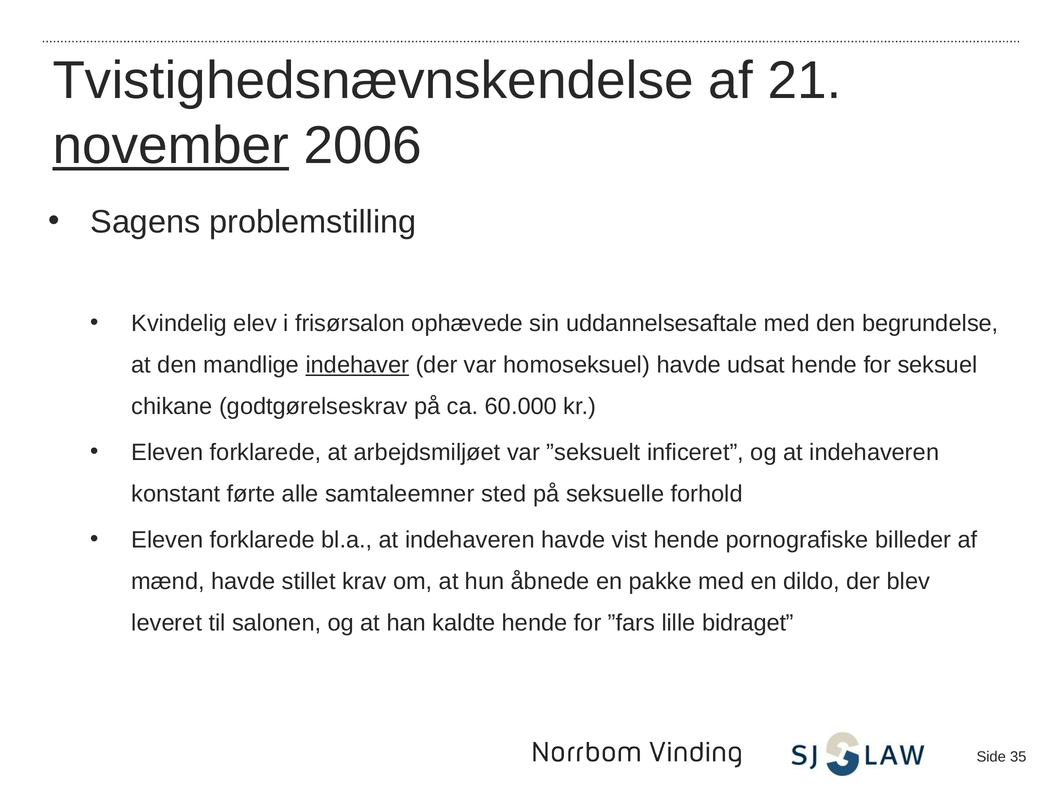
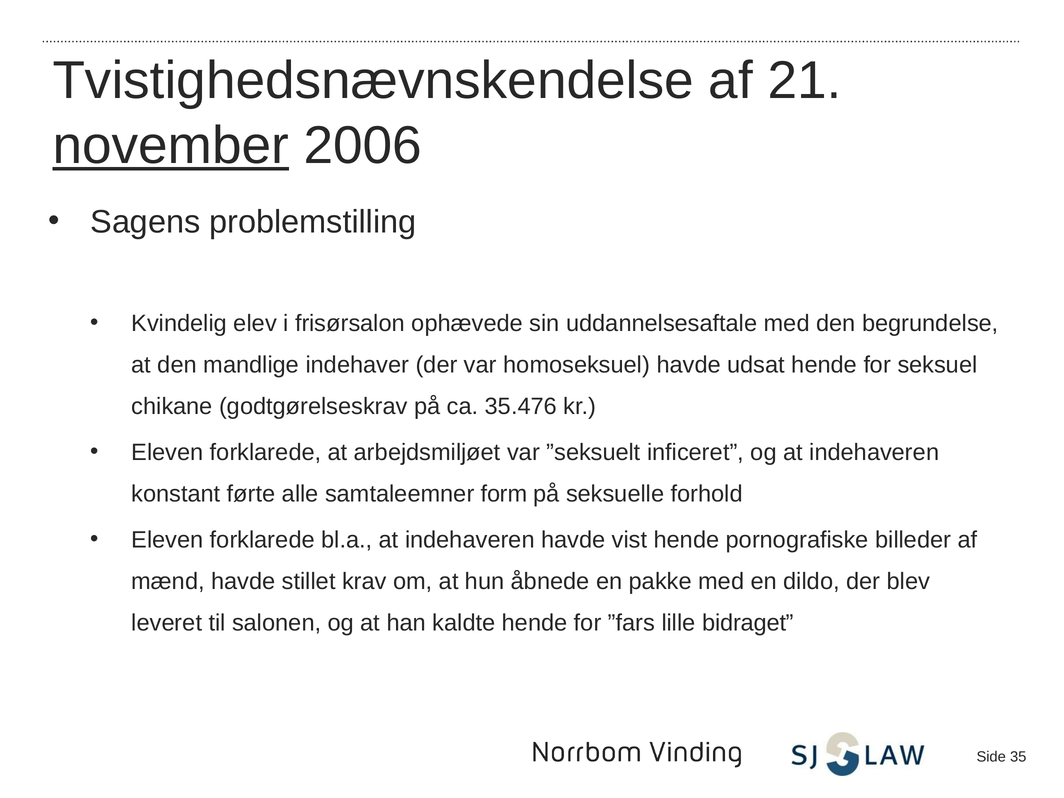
indehaver underline: present -> none (357, 365)
60.000: 60.000 -> 35.476 (521, 406)
sted: sted -> form (504, 494)
